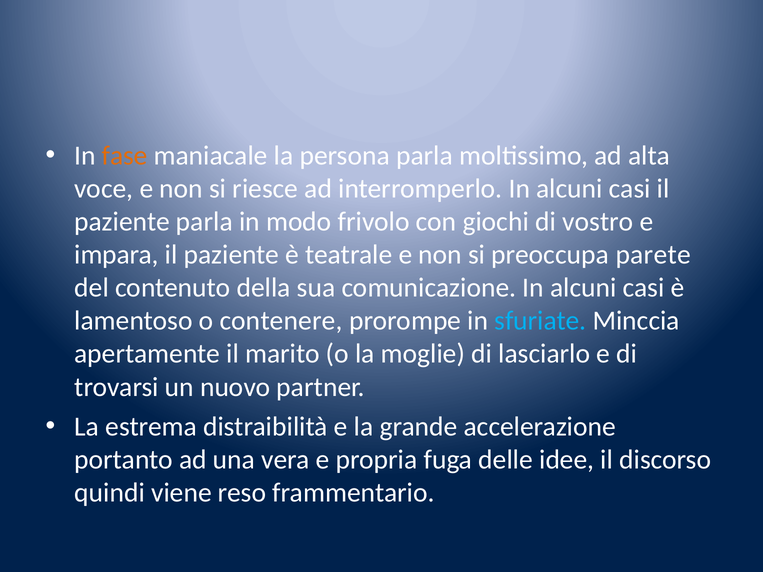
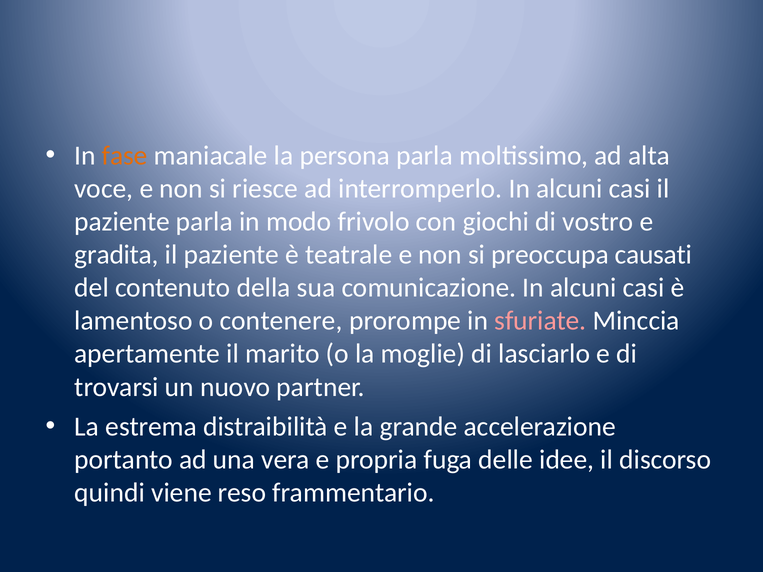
impara: impara -> gradita (117, 255)
parete: parete -> causati (653, 255)
sfuriate colour: light blue -> pink (540, 321)
